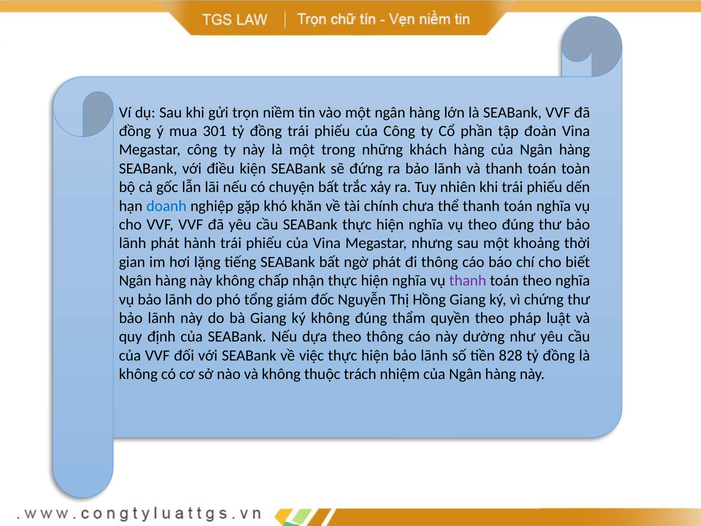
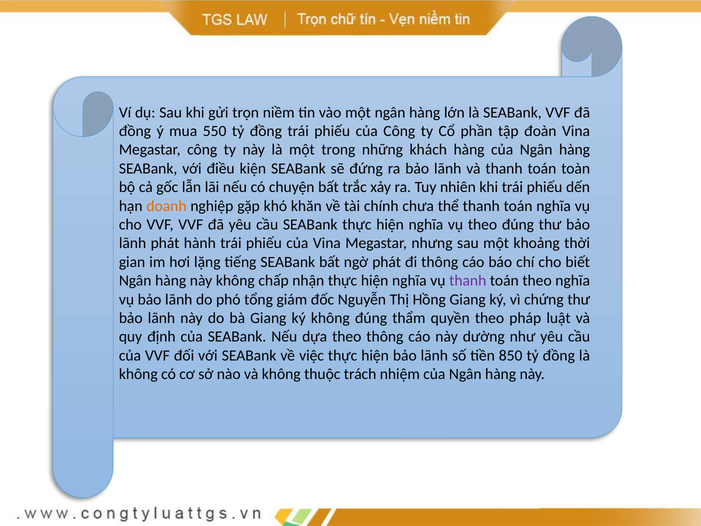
301: 301 -> 550 (215, 131)
doanh colour: blue -> orange (166, 206)
828: 828 -> 850 (511, 355)
